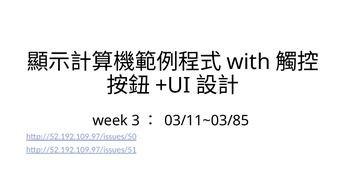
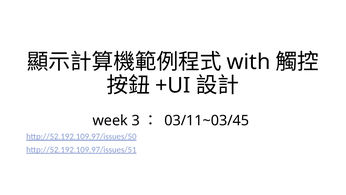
03/11~03/85: 03/11~03/85 -> 03/11~03/45 (207, 120)
